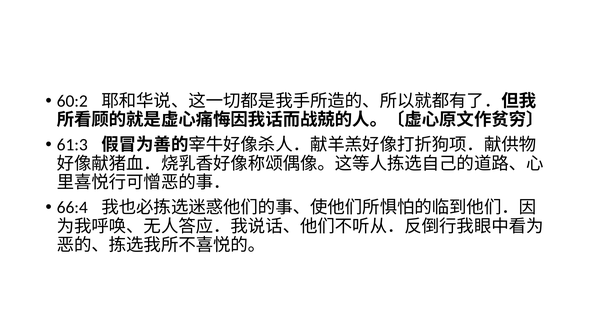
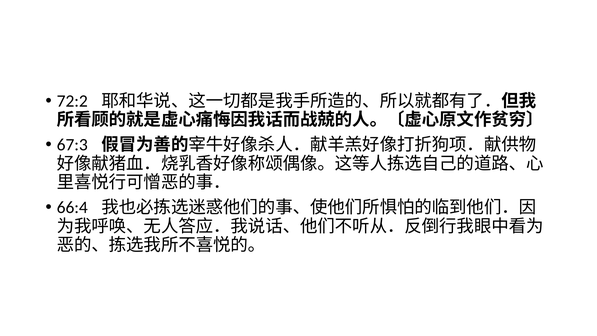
60:2: 60:2 -> 72:2 (72, 101)
61:3: 61:3 -> 67:3 (72, 145)
